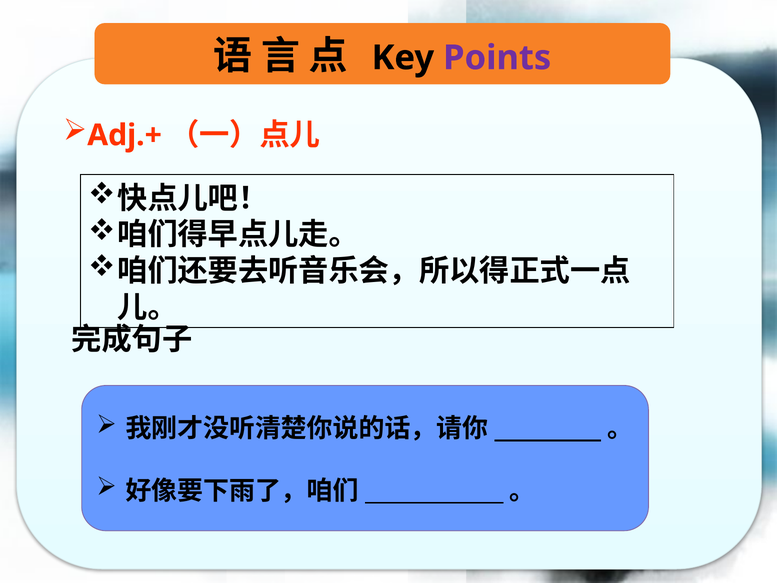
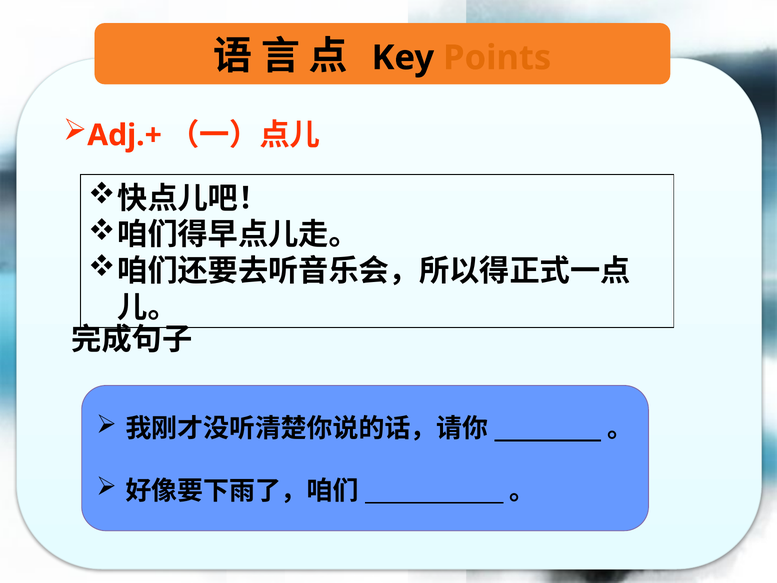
Points colour: purple -> orange (497, 58)
